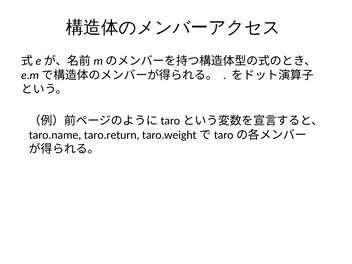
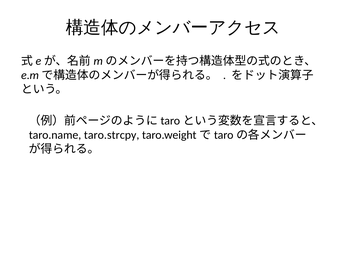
taro.return: taro.return -> taro.strcpy (112, 135)
